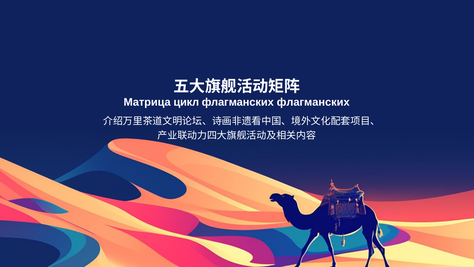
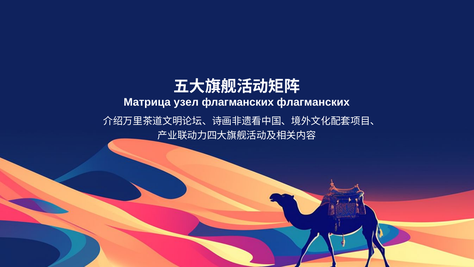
цикл: цикл -> узел (186, 102)
